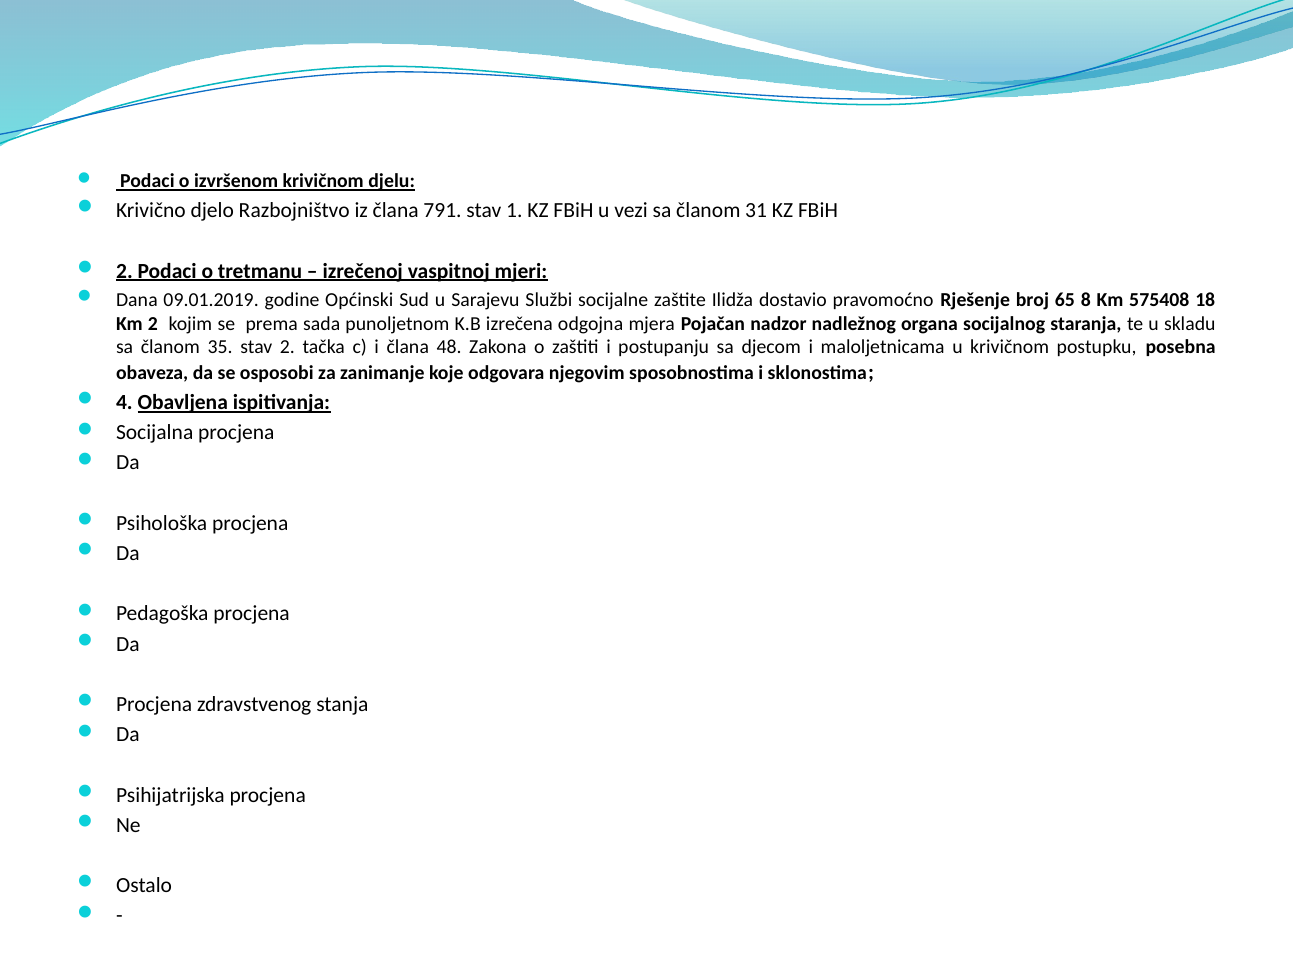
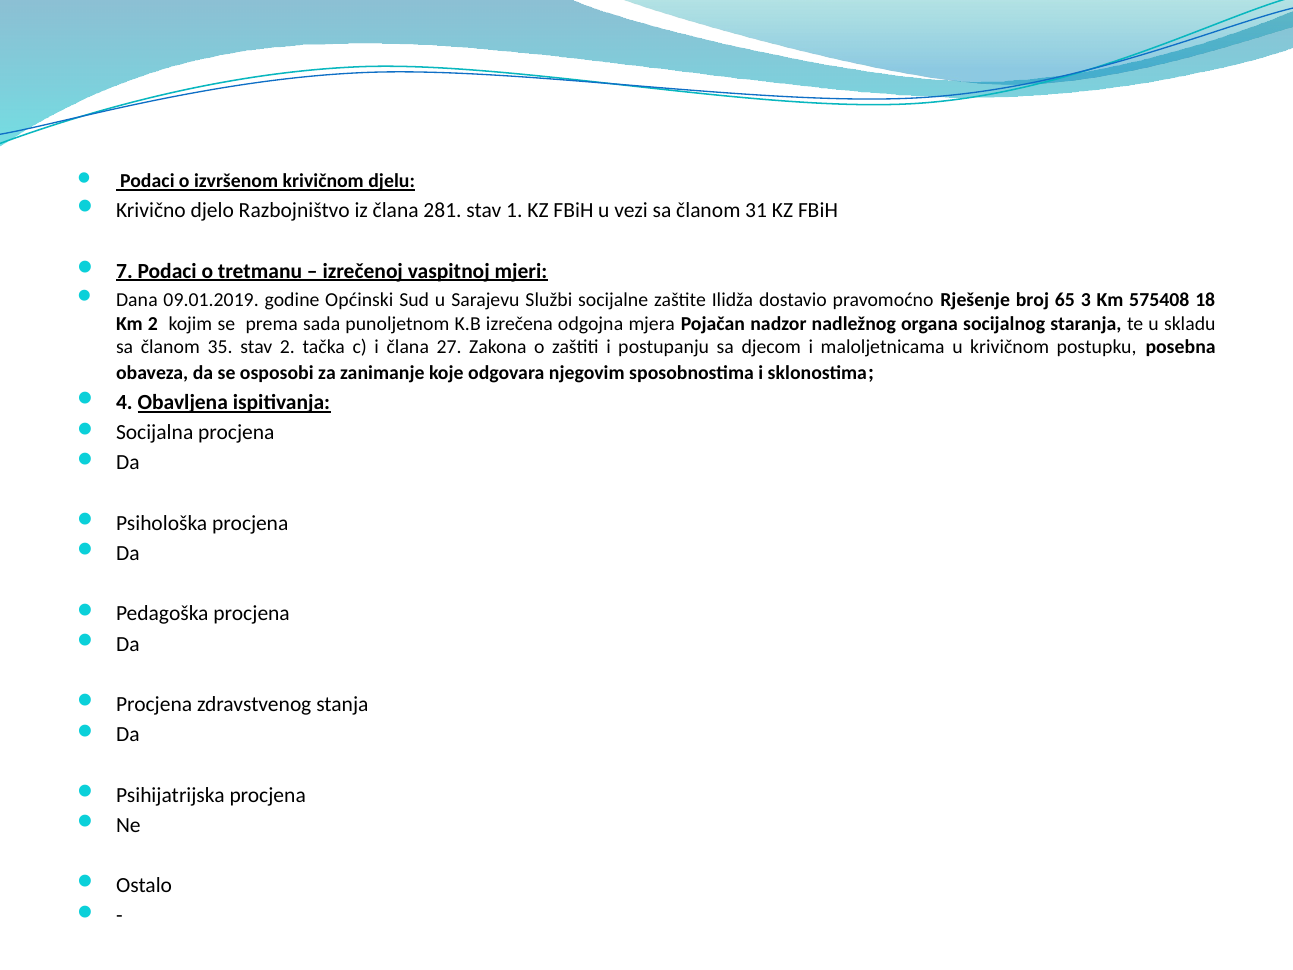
791: 791 -> 281 (443, 210)
2: 2 -> 7 (124, 271)
8: 8 -> 3 (1086, 300)
48: 48 -> 27 (449, 347)
